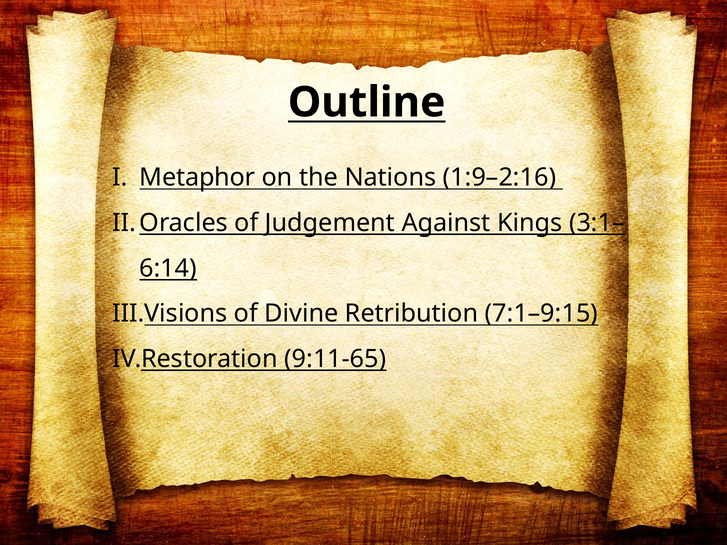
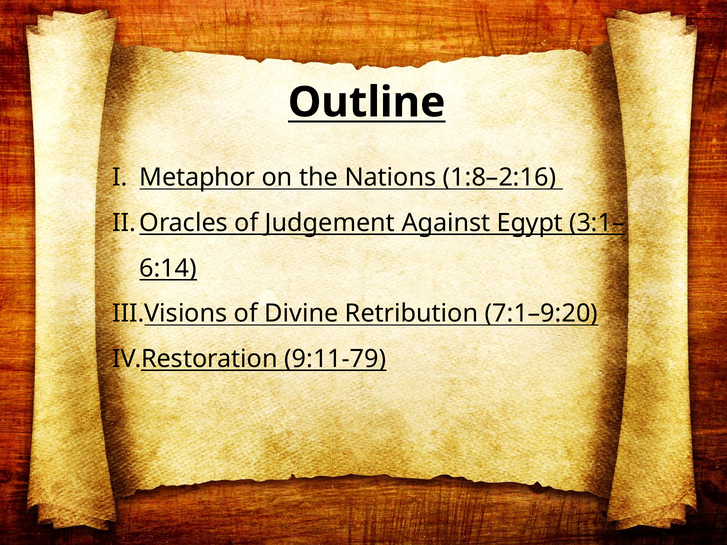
1:9–2:16: 1:9–2:16 -> 1:8–2:16 (499, 178)
Kings: Kings -> Egypt (530, 223)
7:1–9:15: 7:1–9:15 -> 7:1–9:20 (541, 314)
9:11-65: 9:11-65 -> 9:11-79 (335, 359)
